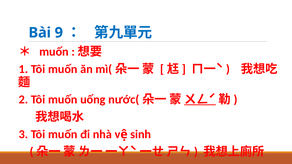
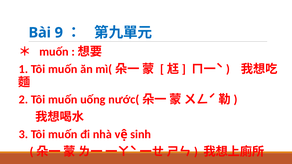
ㄨㄥˊ underline: present -> none (200, 100)
